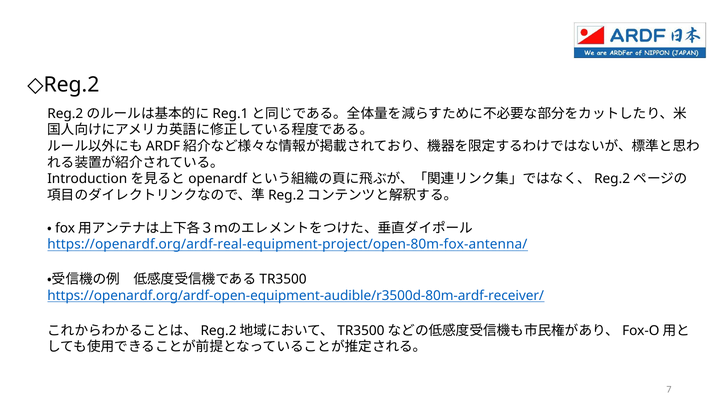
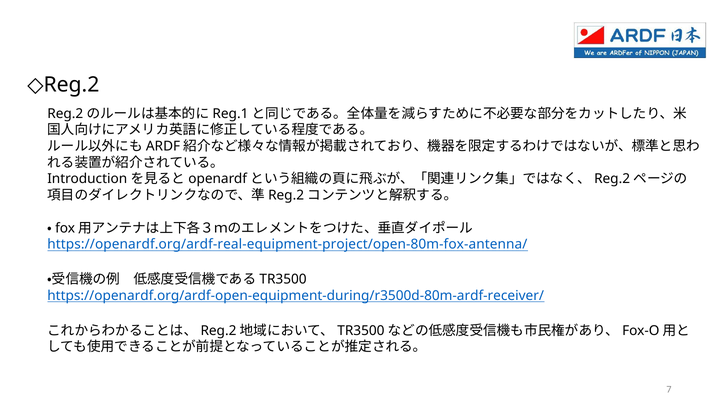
https://openardf.org/ardf-open-equipment-audible/r3500d-80m-ardf-receiver/: https://openardf.org/ardf-open-equipment-audible/r3500d-80m-ardf-receiver/ -> https://openardf.org/ardf-open-equipment-during/r3500d-80m-ardf-receiver/ (296, 296)
